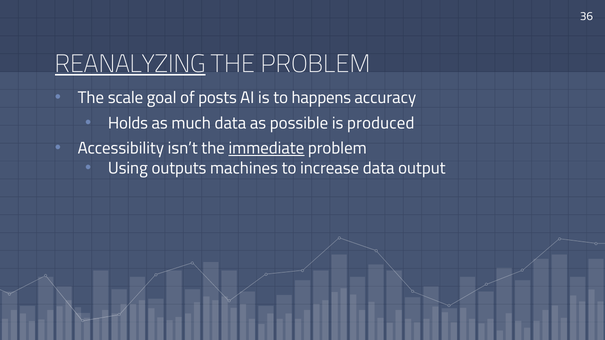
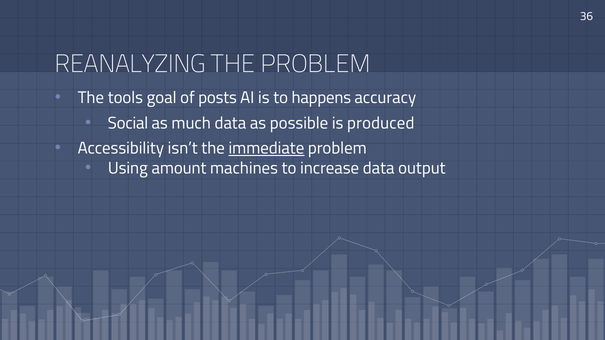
REANALYZING underline: present -> none (130, 64)
scale: scale -> tools (125, 98)
Holds: Holds -> Social (128, 123)
outputs: outputs -> amount (179, 169)
